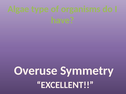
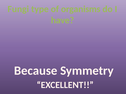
Algae: Algae -> Fungi (18, 9)
Overuse: Overuse -> Because (36, 71)
